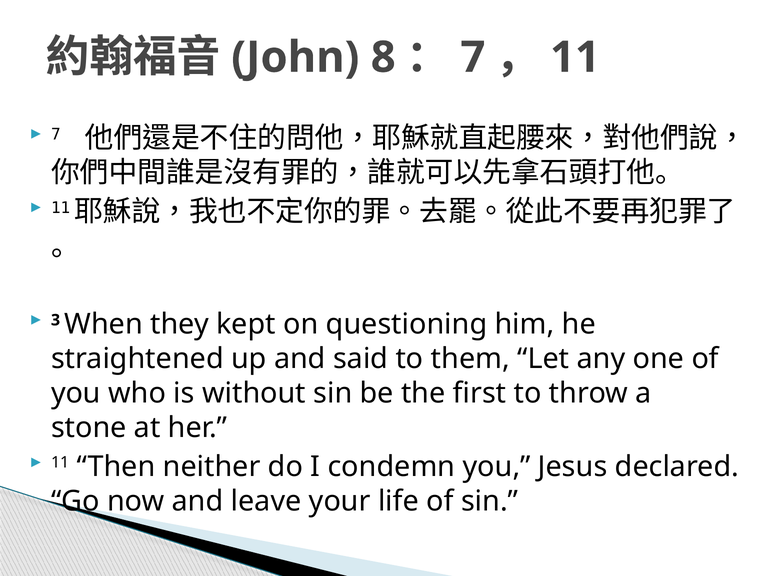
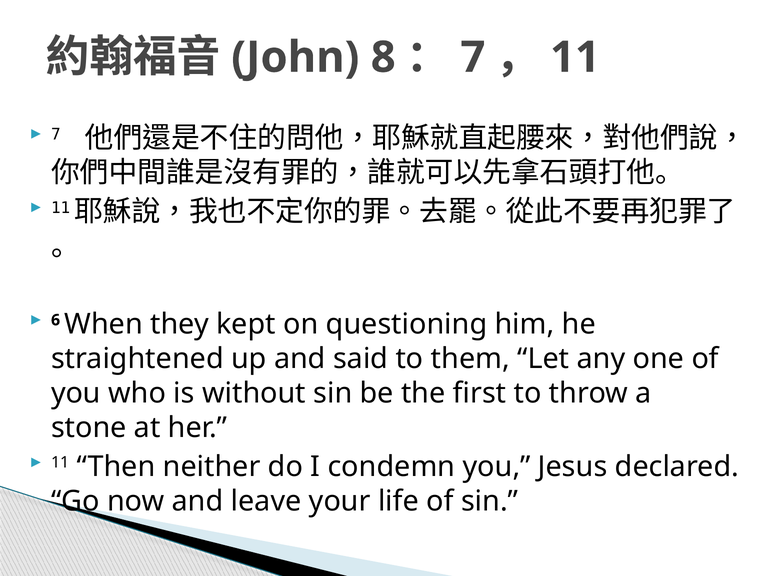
3: 3 -> 6 (56, 320)
